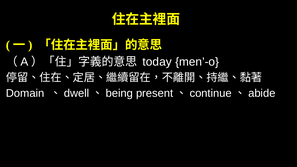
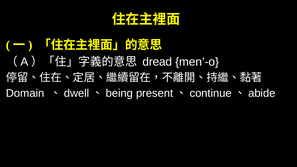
today: today -> dread (157, 62)
